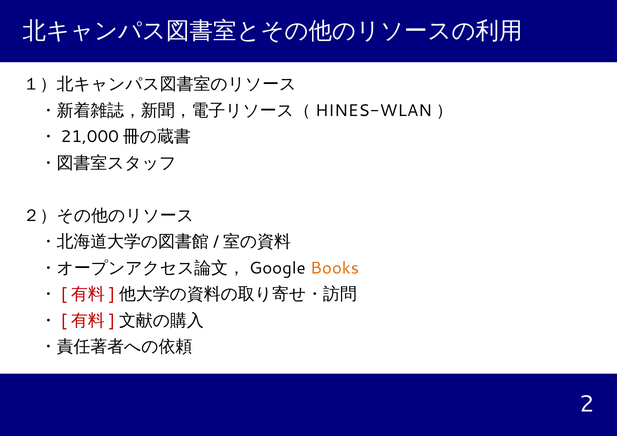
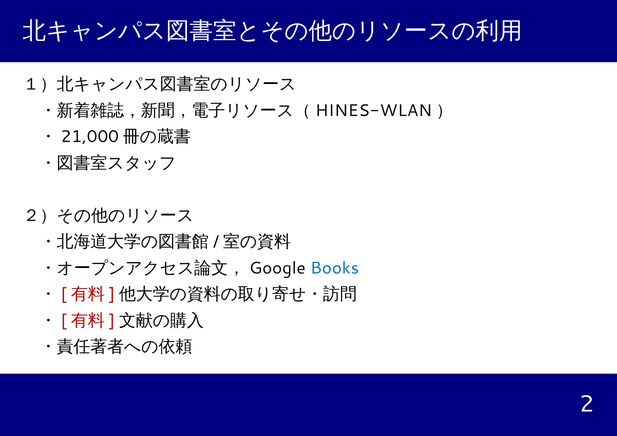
Books colour: orange -> blue (335, 268)
